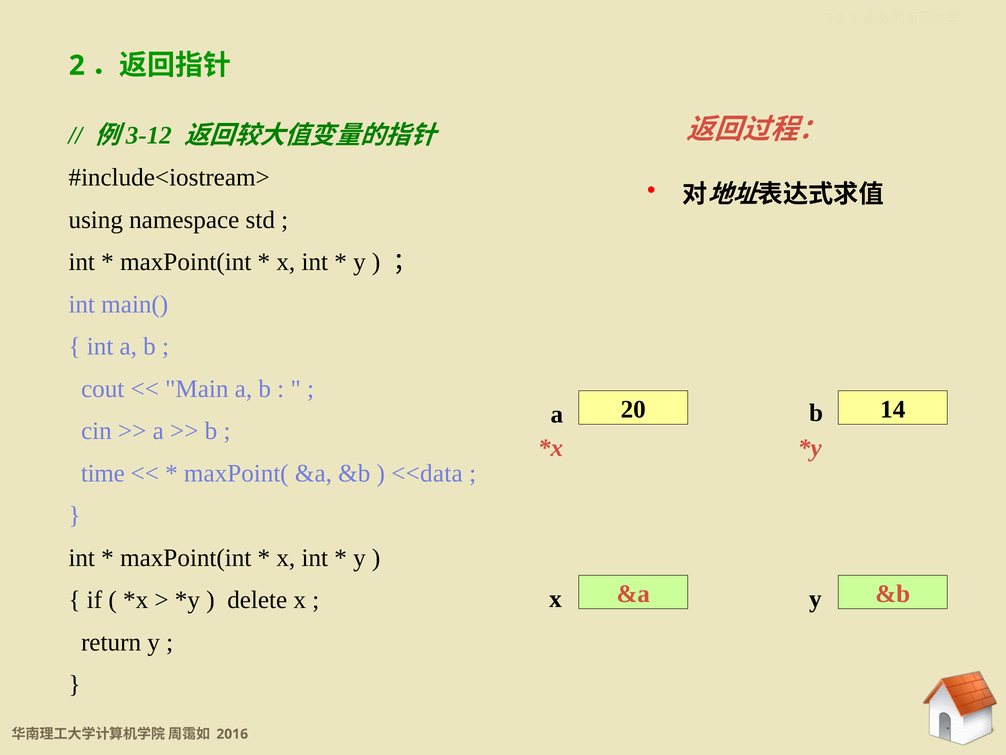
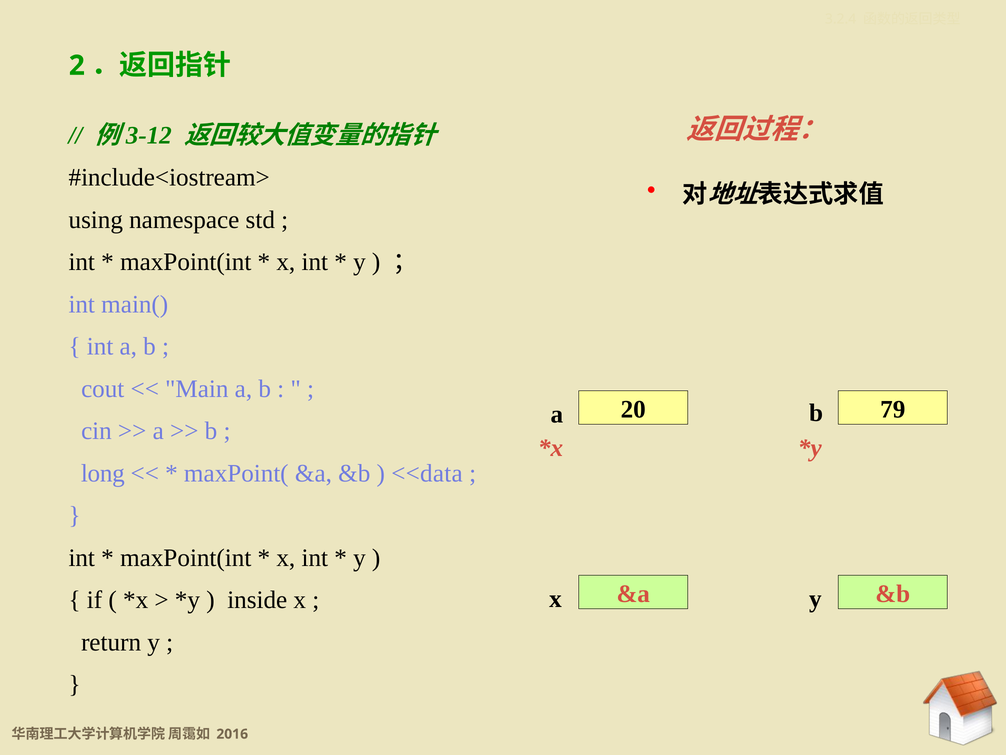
14: 14 -> 79 (893, 409)
time: time -> long (103, 473)
delete: delete -> inside (257, 600)
